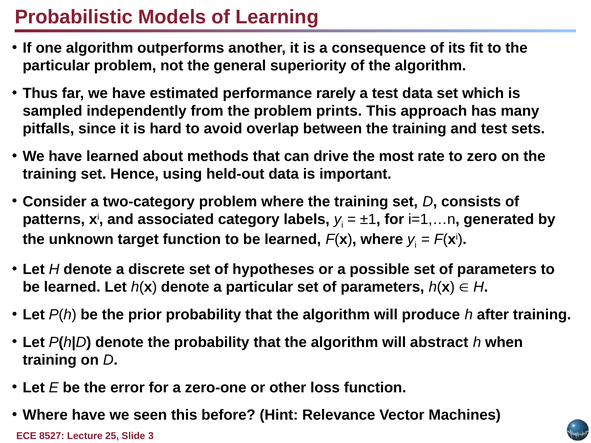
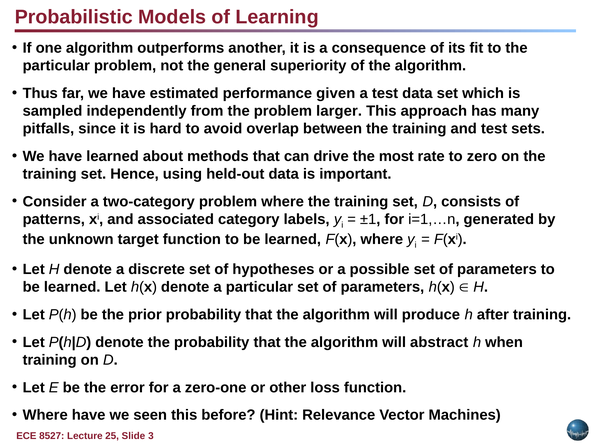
rarely: rarely -> given (336, 93)
prints: prints -> larger (339, 111)
